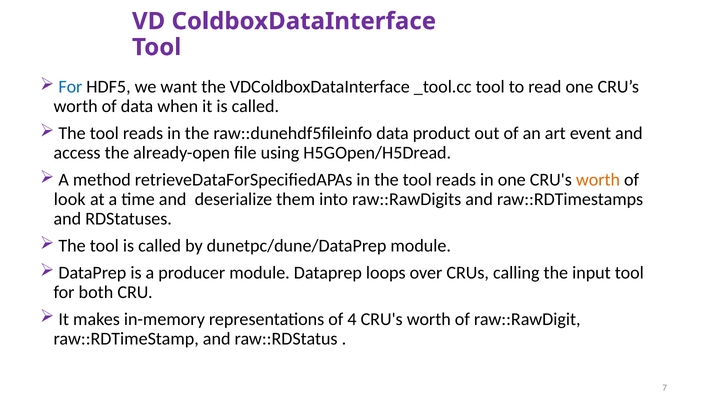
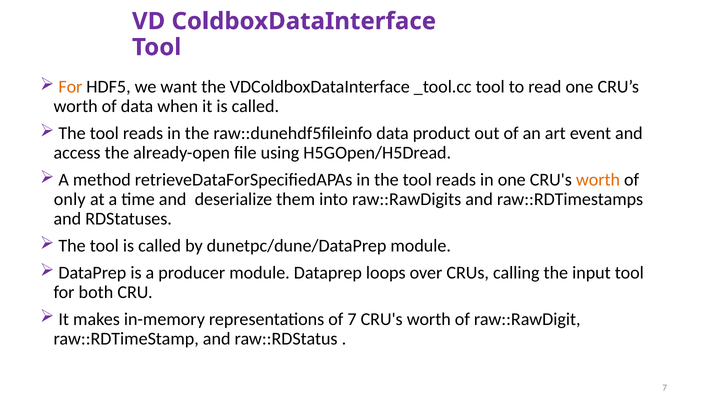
For colour: blue -> orange (70, 87)
look: look -> only (70, 199)
of 4: 4 -> 7 (352, 319)
